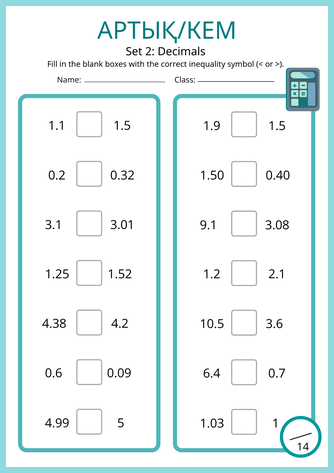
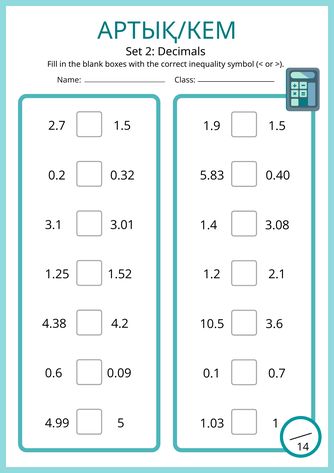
1.1: 1.1 -> 2.7 (57, 126)
1.50: 1.50 -> 5.83 (212, 175)
9.1: 9.1 -> 1.4 (208, 225)
6.4: 6.4 -> 0.1 (212, 373)
